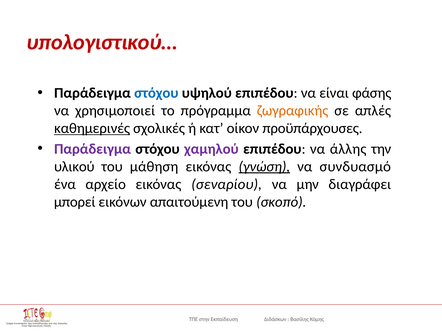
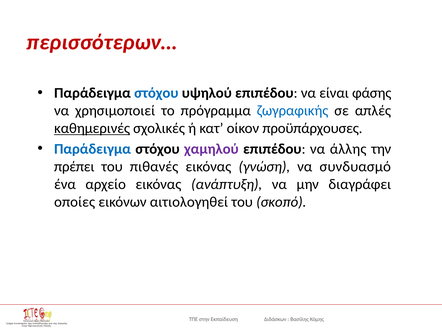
υπολογιστικού…: υπολογιστικού… -> περισσότερων… (102, 42)
ζωγραφικής colour: orange -> blue (293, 111)
Παράδειγμα colour: purple -> blue (93, 149)
υλικού: υλικού -> πρέπει (74, 167)
μάθηση: μάθηση -> πιθανές (154, 167)
γνώση underline: present -> none (264, 167)
σεναρίου: σεναρίου -> ανάπτυξη (227, 184)
μπορεί: μπορεί -> οποίες (75, 202)
απαιτούμενη: απαιτούμενη -> αιτιολογηθεί (189, 202)
